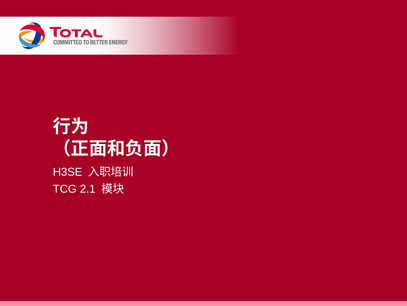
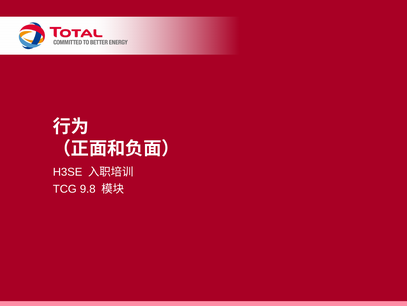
2.1: 2.1 -> 9.8 (88, 189)
